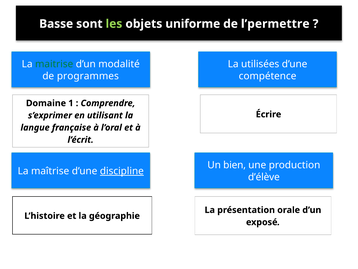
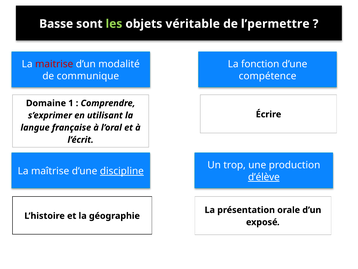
uniforme: uniforme -> véritable (193, 24)
utilisées: utilisées -> fonction (260, 64)
maitrise colour: green -> red (54, 64)
programmes: programmes -> communique (88, 76)
bien: bien -> trop (235, 165)
d’élève underline: none -> present (264, 177)
